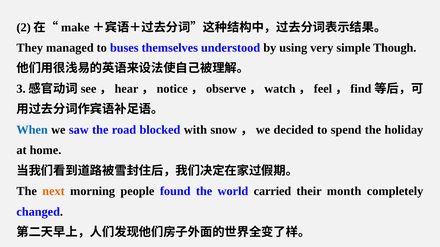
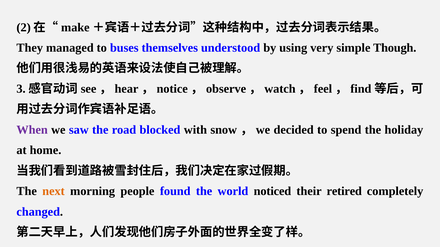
When colour: blue -> purple (32, 130)
carried: carried -> noticed (272, 192)
month: month -> retired (344, 192)
